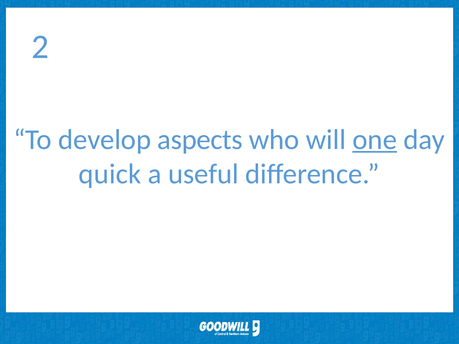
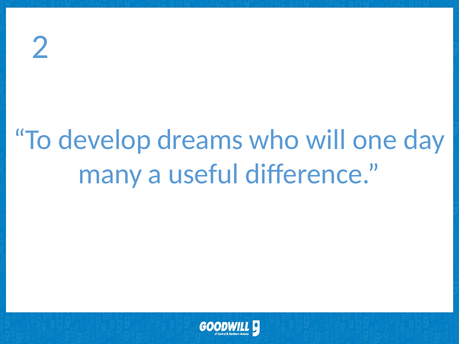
aspects: aspects -> dreams (200, 140)
one underline: present -> none (375, 140)
quick: quick -> many (110, 174)
